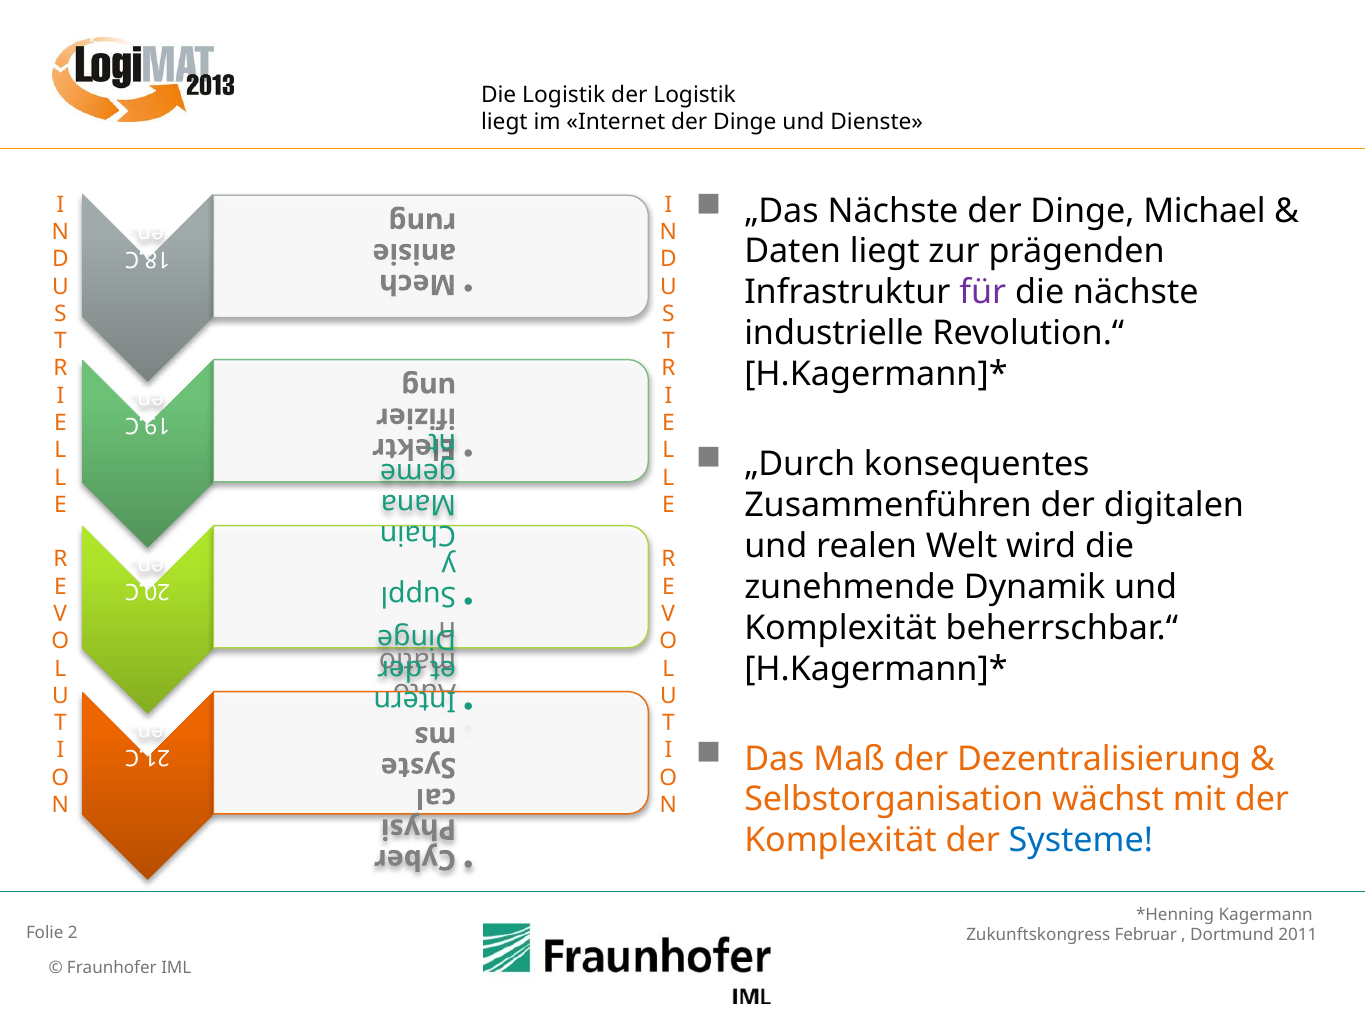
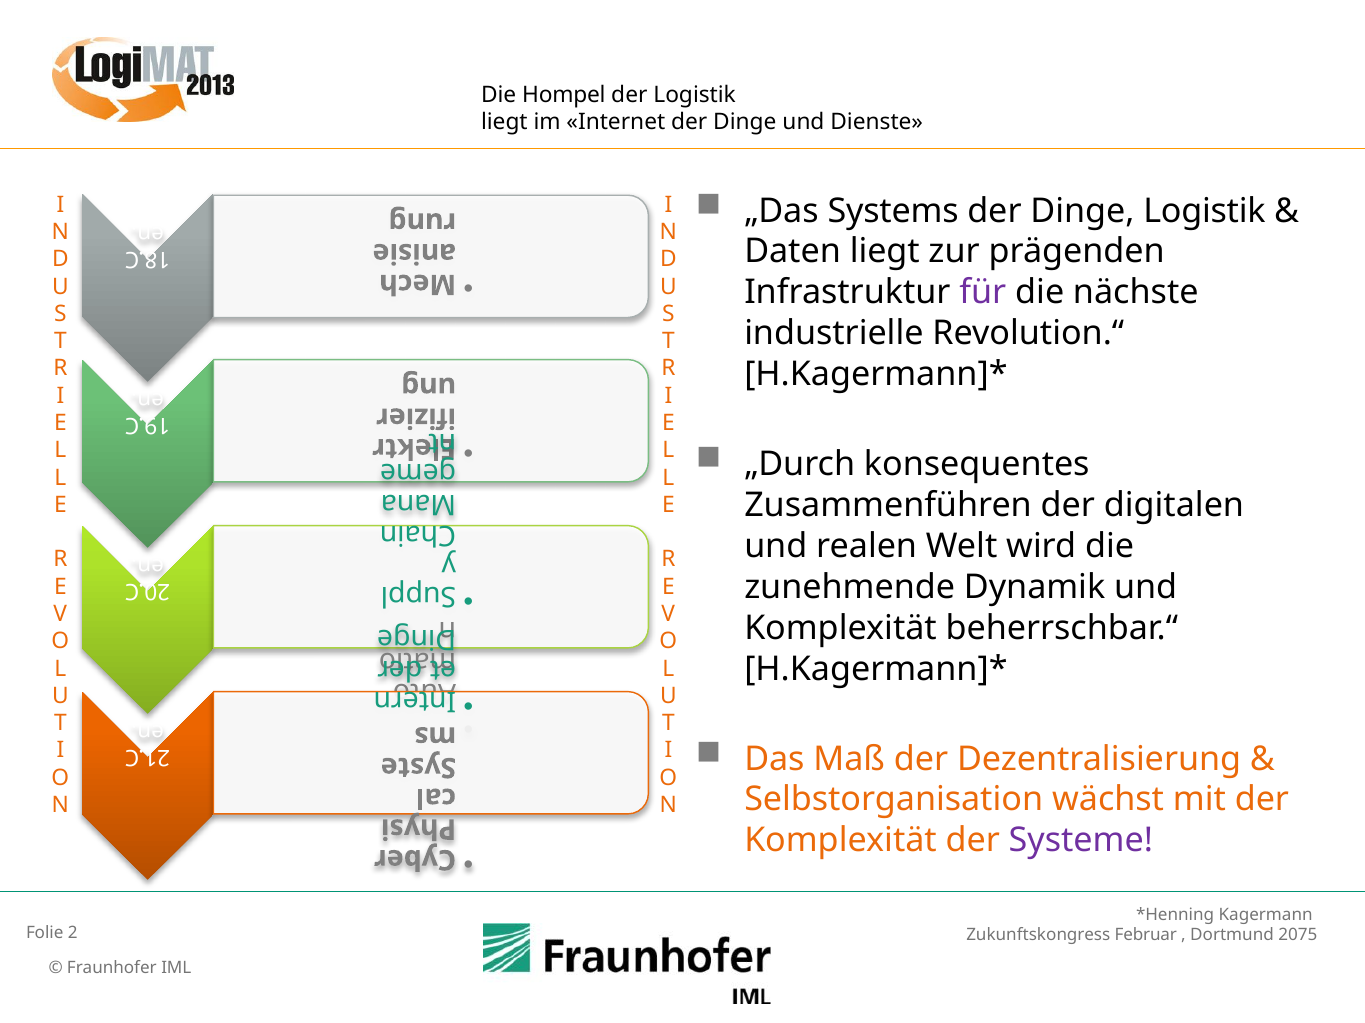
Die Logistik: Logistik -> Hompel (564, 95)
„Das Nächste: Nächste -> Systems (893, 211)
Dinge Michael: Michael -> Logistik (1204, 211)
Systeme colour: blue -> purple (1081, 841)
2011: 2011 -> 2075 (1298, 936)
